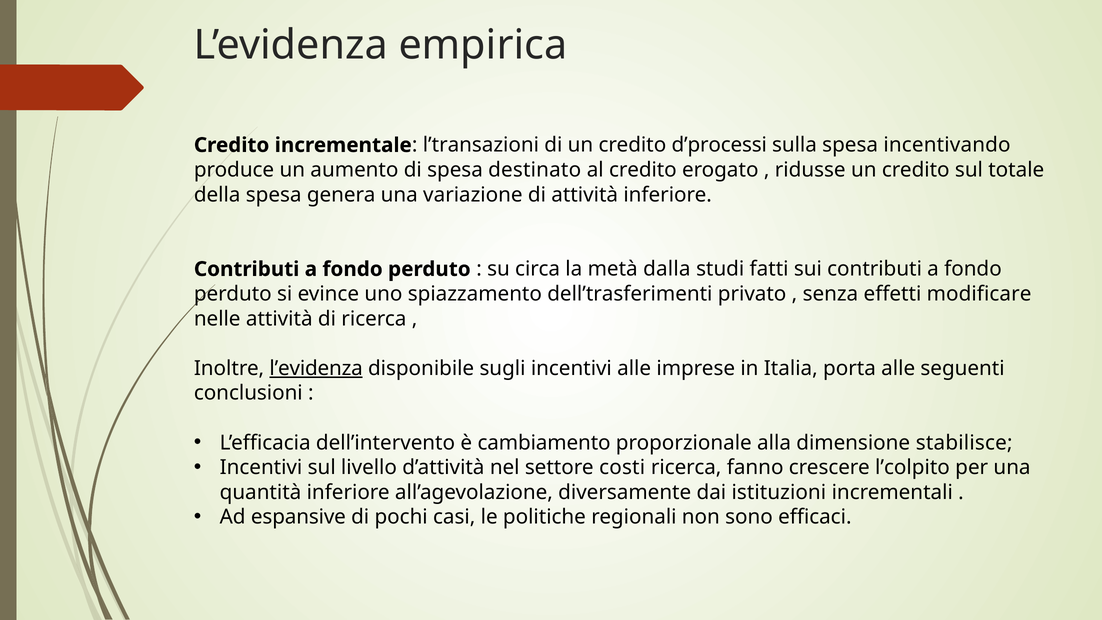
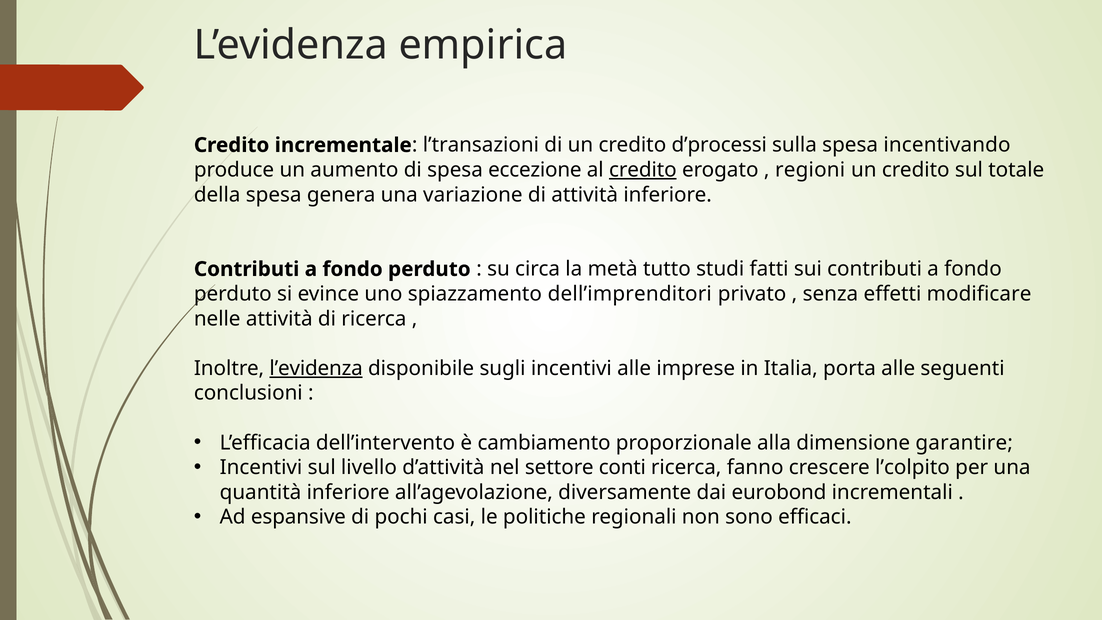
destinato: destinato -> eccezione (535, 170)
credito underline: none -> present (643, 170)
ridusse: ridusse -> regioni (810, 170)
dalla: dalla -> tutto (667, 269)
dell’trasferimenti: dell’trasferimenti -> dell’imprenditori (630, 294)
stabilisce: stabilisce -> garantire (964, 443)
costi: costi -> conti (622, 467)
istituzioni: istituzioni -> eurobond (779, 492)
